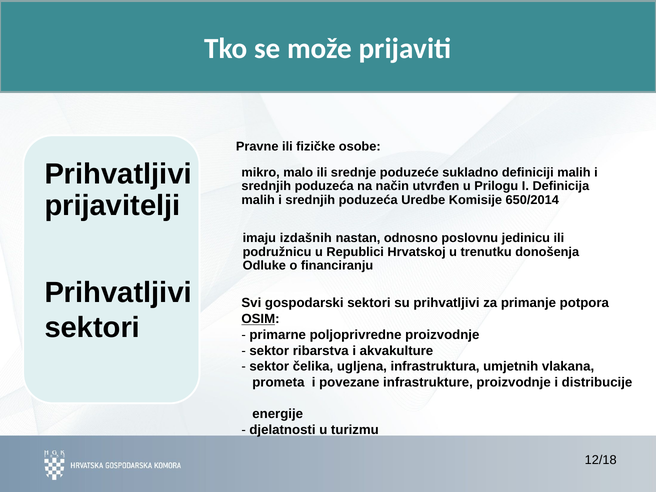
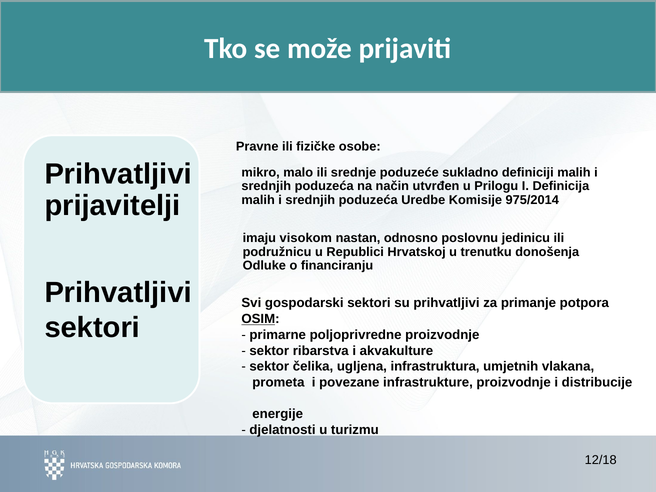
650/2014: 650/2014 -> 975/2014 (532, 200)
izdašnih: izdašnih -> visokom (306, 238)
